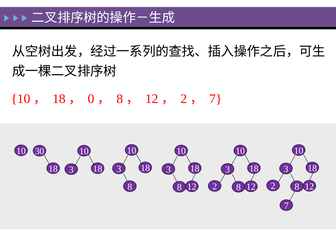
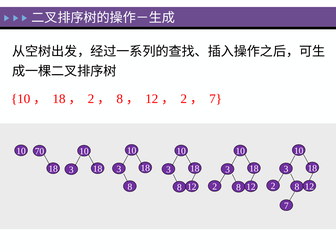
0: 0 -> 2 (91, 99)
30: 30 -> 70 (39, 151)
